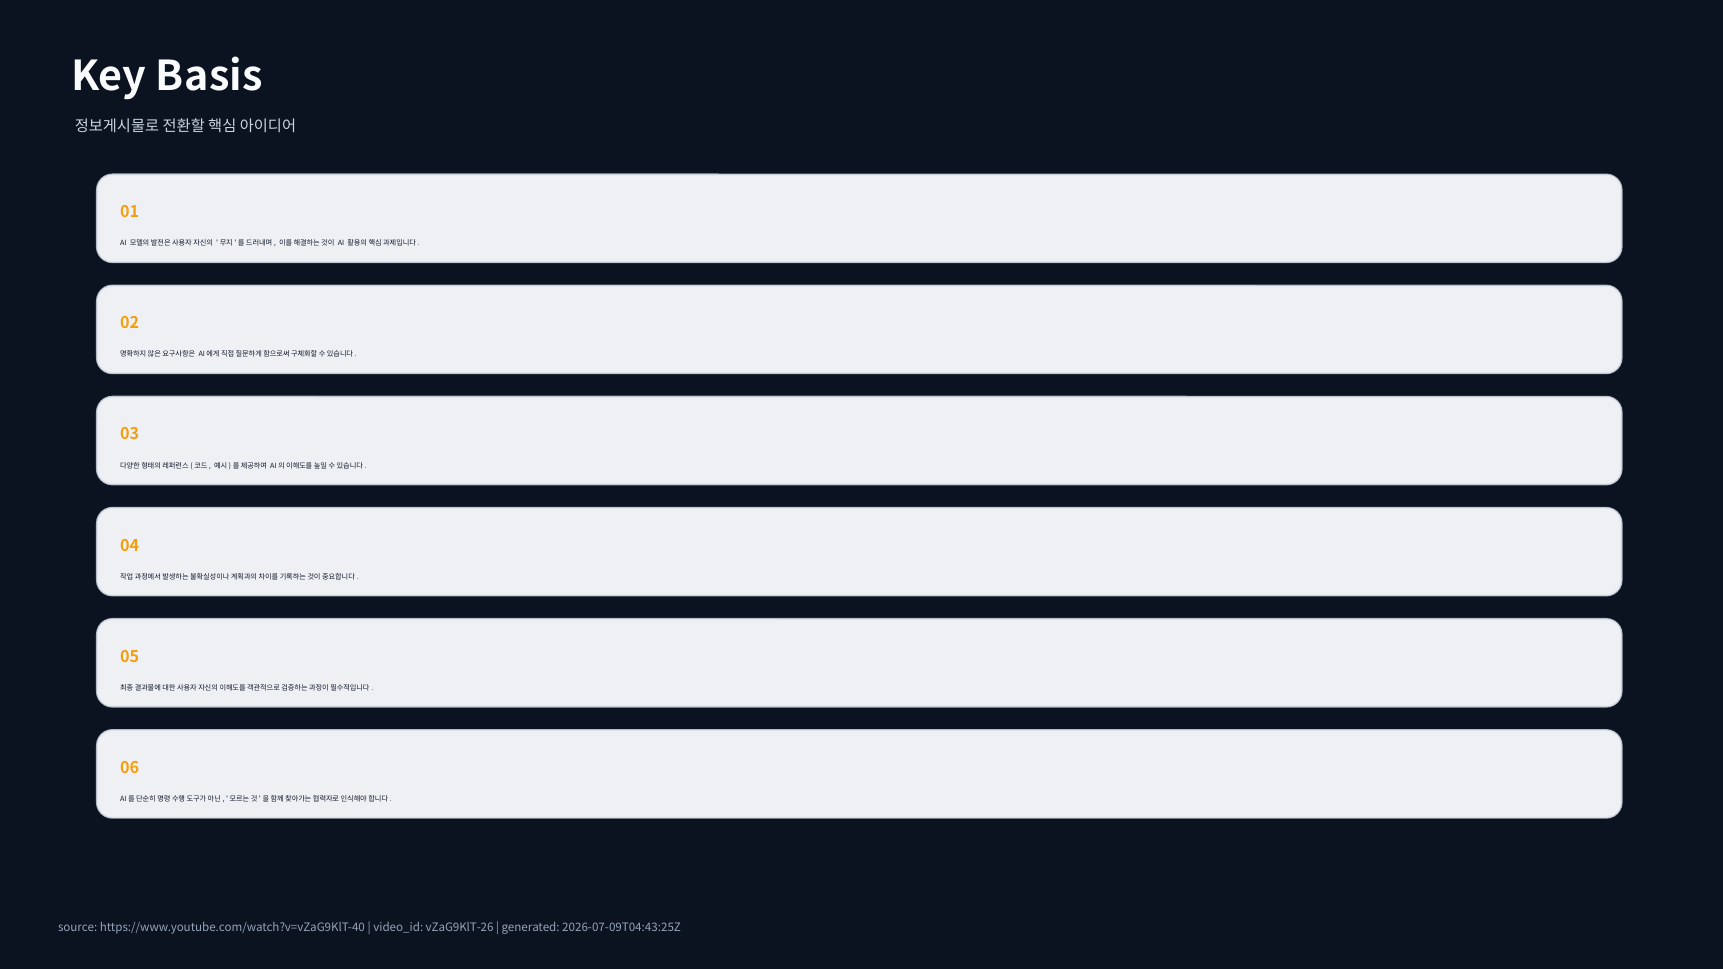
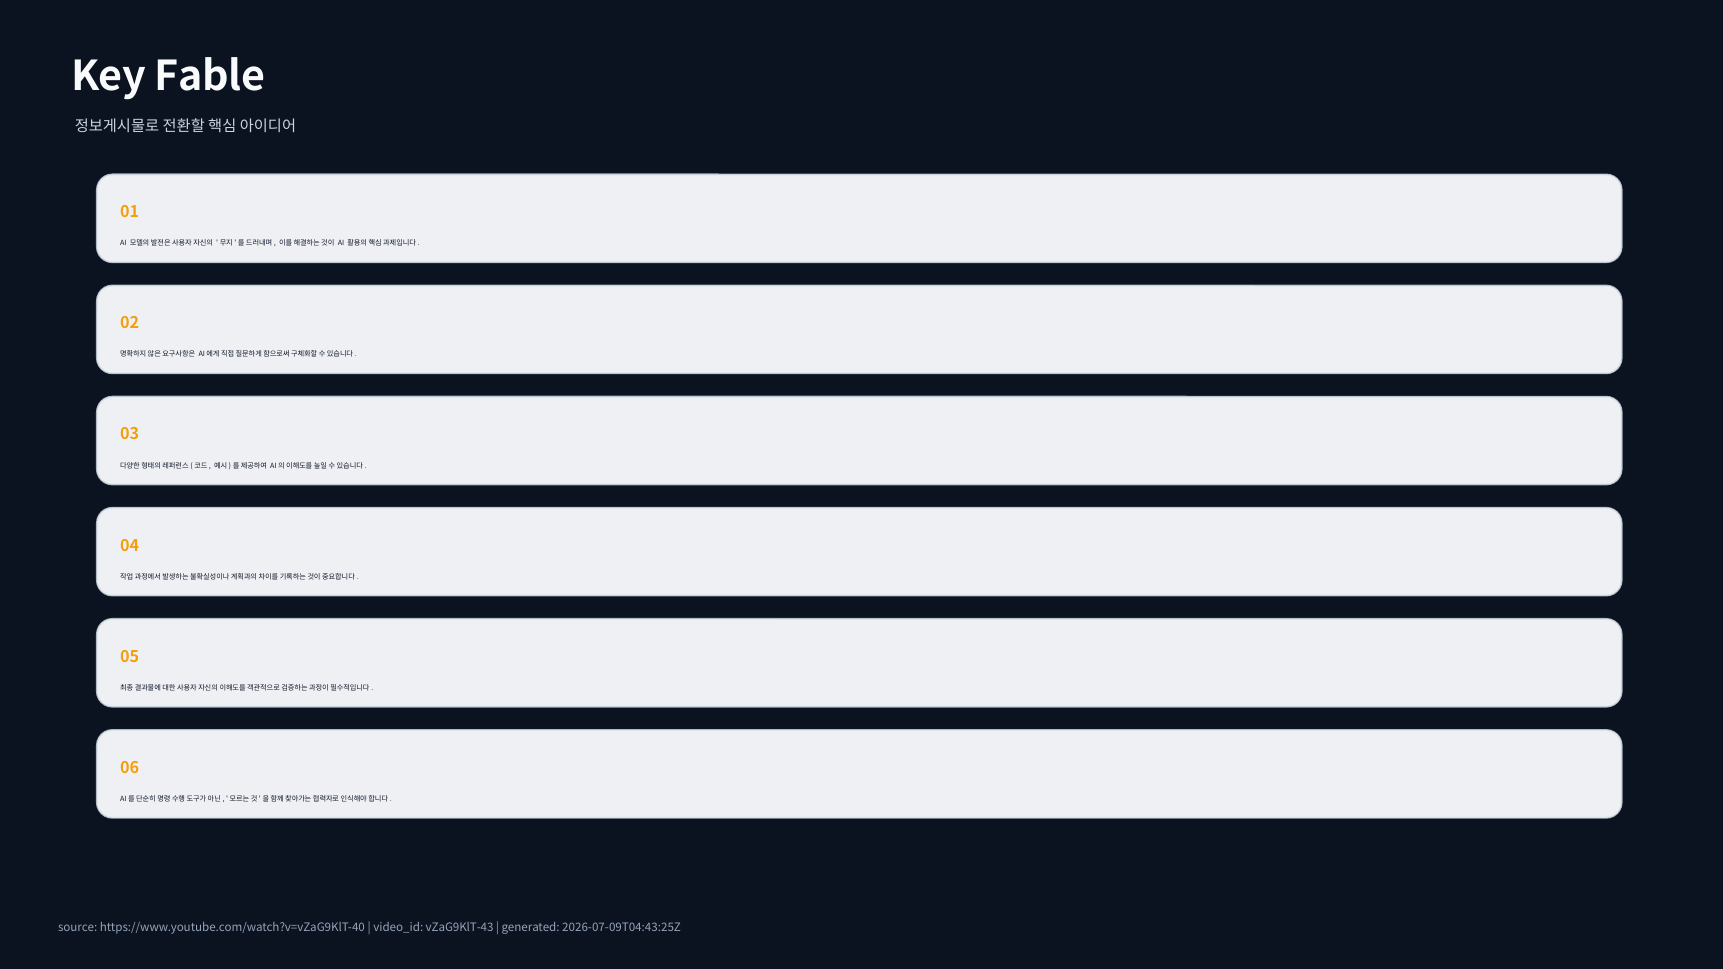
Basis: Basis -> Fable (210, 77)
vZaG9KlT-26: vZaG9KlT-26 -> vZaG9KlT-43 (460, 928)
